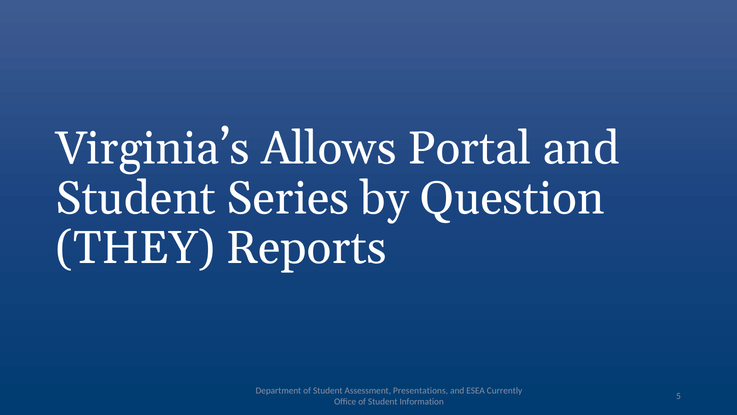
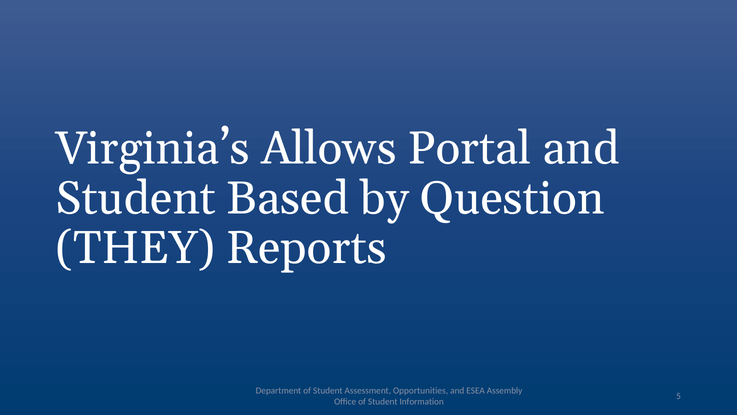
Series: Series -> Based (288, 198)
Presentations: Presentations -> Opportunities (421, 390)
Currently: Currently -> Assembly (505, 390)
